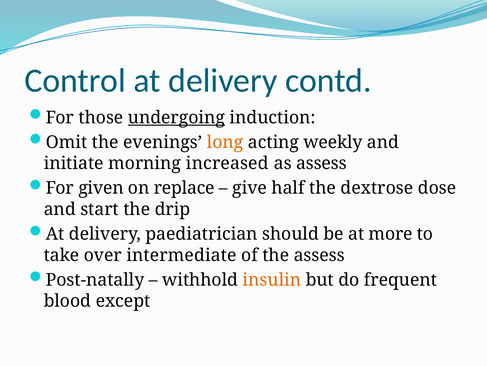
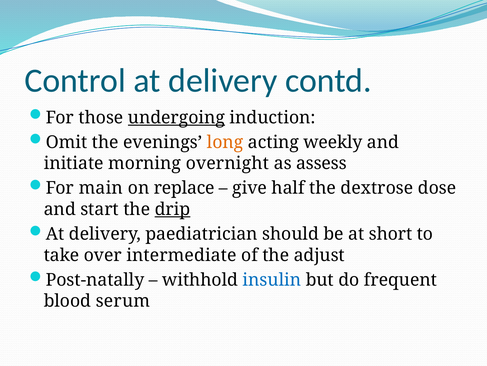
increased: increased -> overnight (227, 163)
given: given -> main (101, 188)
drip underline: none -> present (172, 209)
more: more -> short (391, 234)
the assess: assess -> adjust (319, 255)
insulin colour: orange -> blue (272, 279)
except: except -> serum (123, 301)
